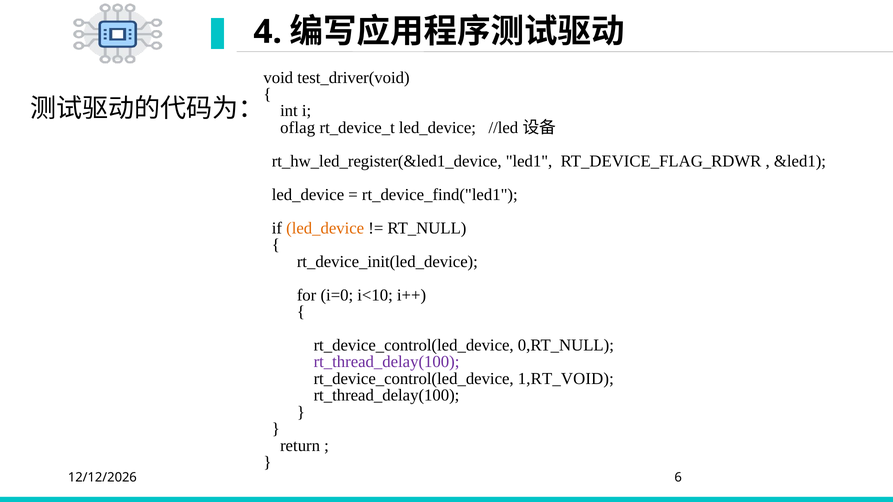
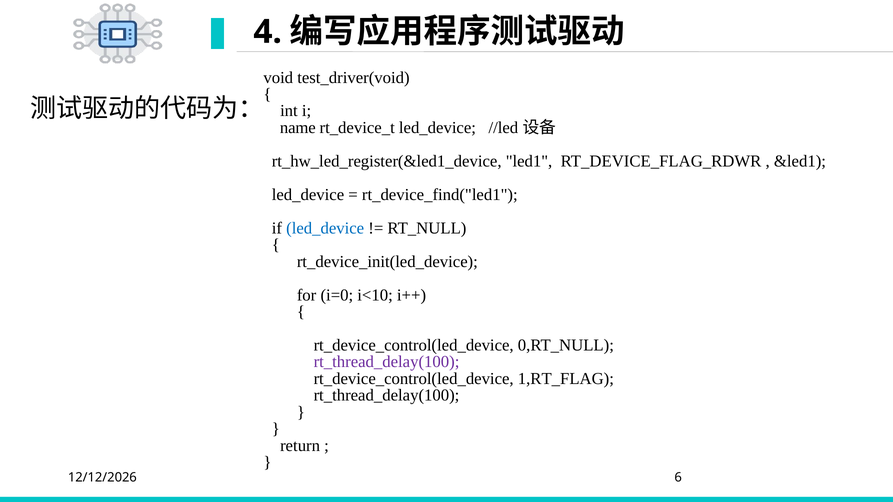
oflag: oflag -> name (298, 128)
led_device colour: orange -> blue (325, 228)
1,RT_VOID: 1,RT_VOID -> 1,RT_FLAG (566, 379)
